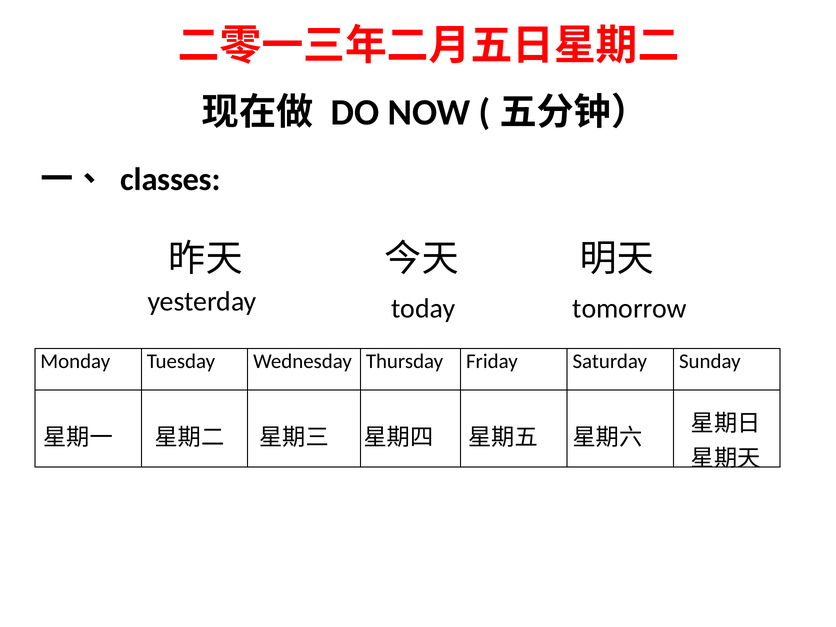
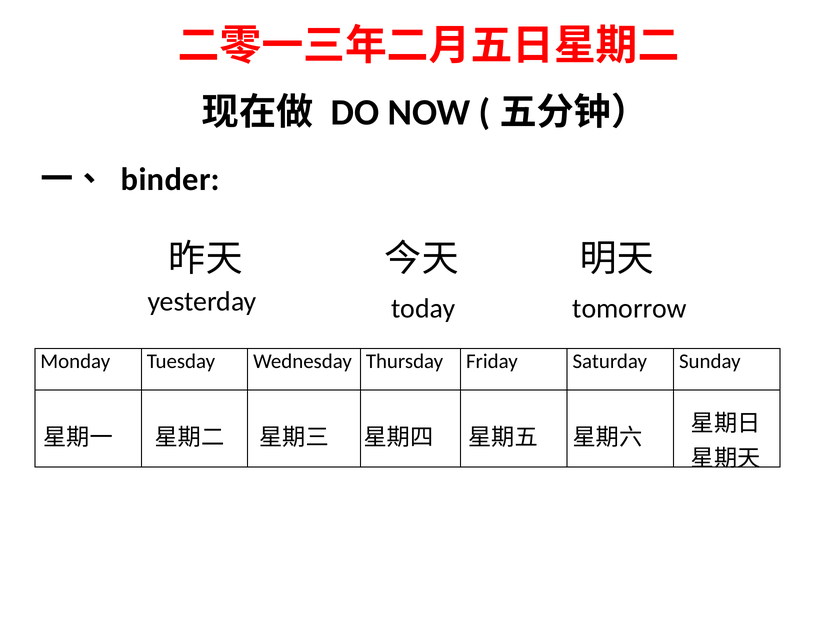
classes: classes -> binder (170, 180)
